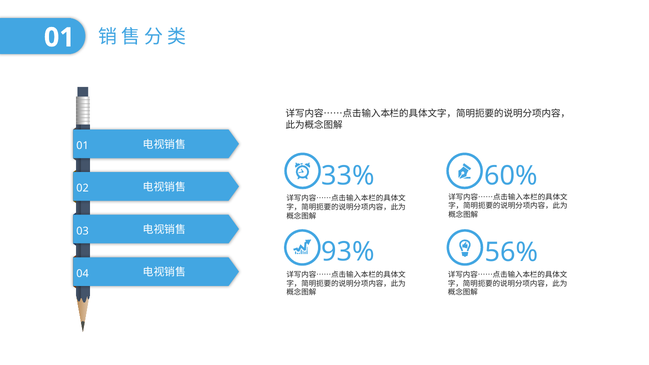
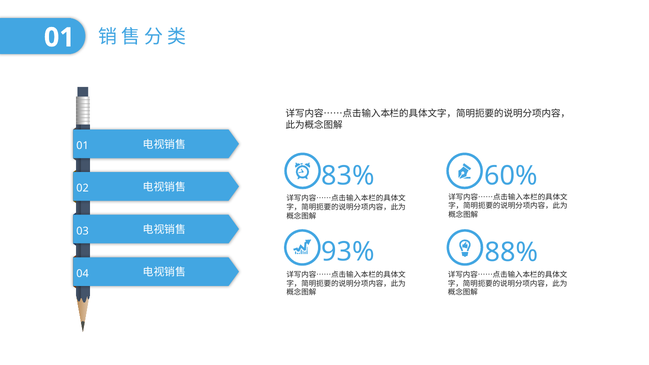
33%: 33% -> 83% (348, 176)
56%: 56% -> 88% (511, 252)
